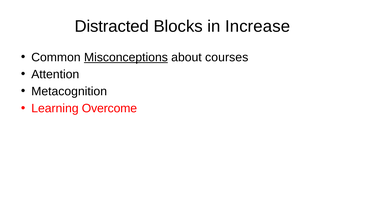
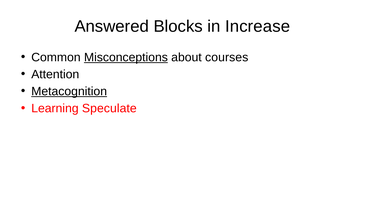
Distracted: Distracted -> Answered (112, 26)
Metacognition underline: none -> present (69, 92)
Overcome: Overcome -> Speculate (109, 109)
